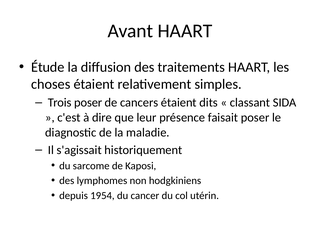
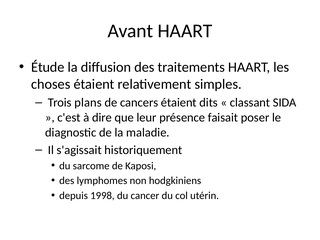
Trois poser: poser -> plans (88, 103)
1954: 1954 -> 1998 (102, 196)
